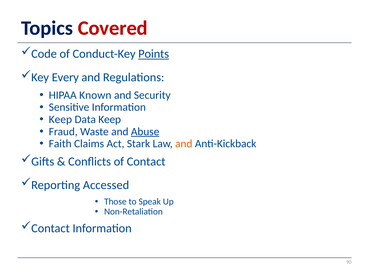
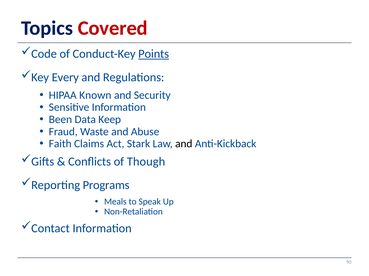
Keep: Keep -> Been (60, 120)
Abuse underline: present -> none (145, 132)
and colour: orange -> black (184, 144)
of Contact: Contact -> Though (146, 162)
Accessed: Accessed -> Programs (106, 185)
Those: Those -> Meals (115, 202)
